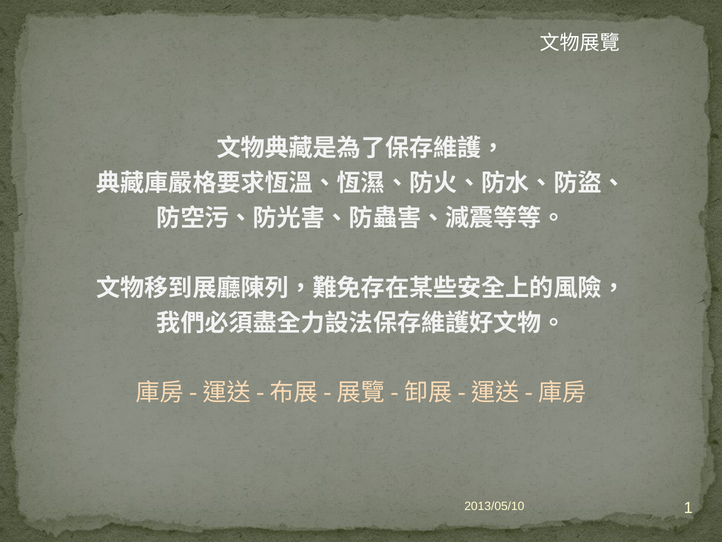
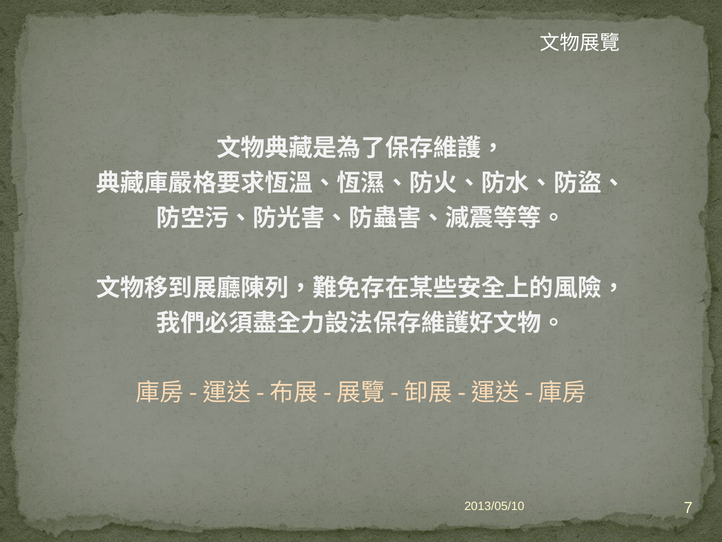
1: 1 -> 7 (688, 507)
